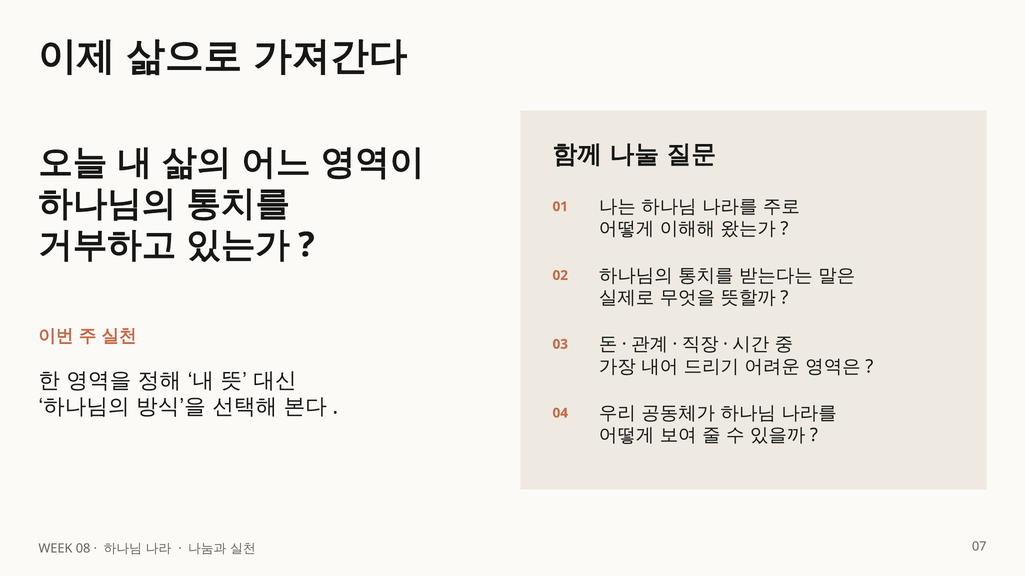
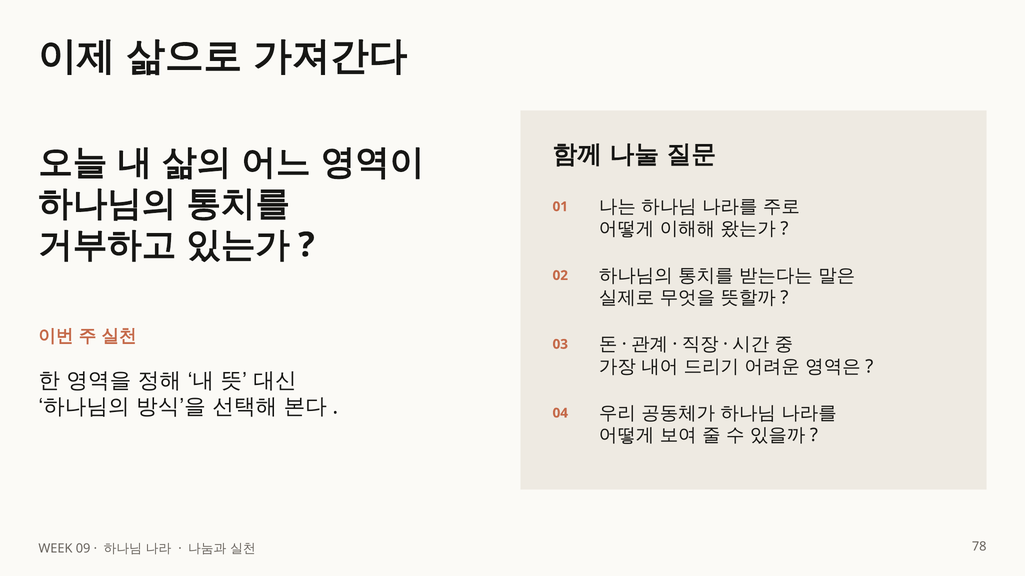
08: 08 -> 09 (83, 549)
07: 07 -> 78 (979, 547)
